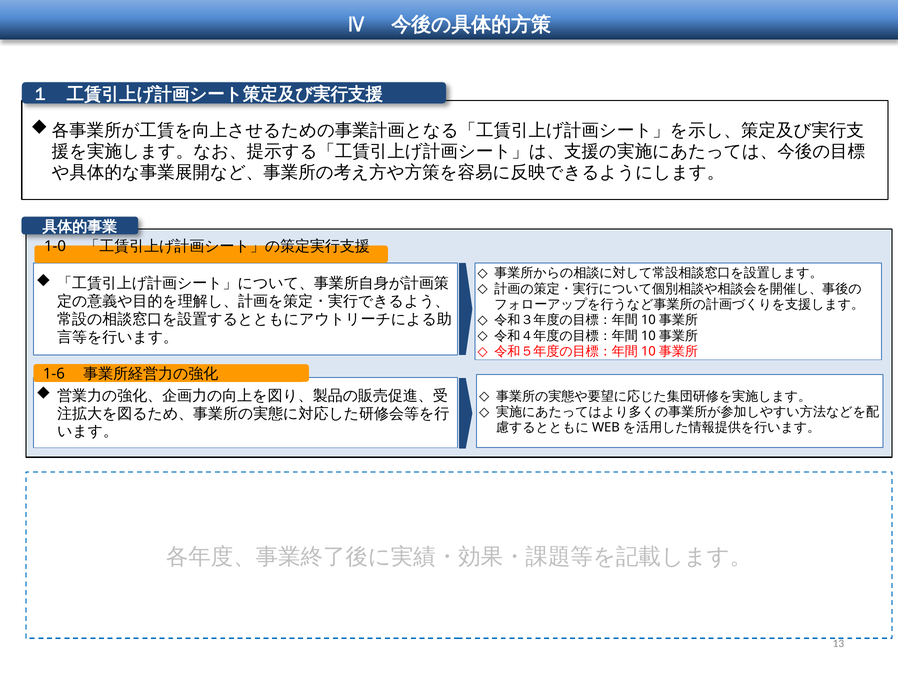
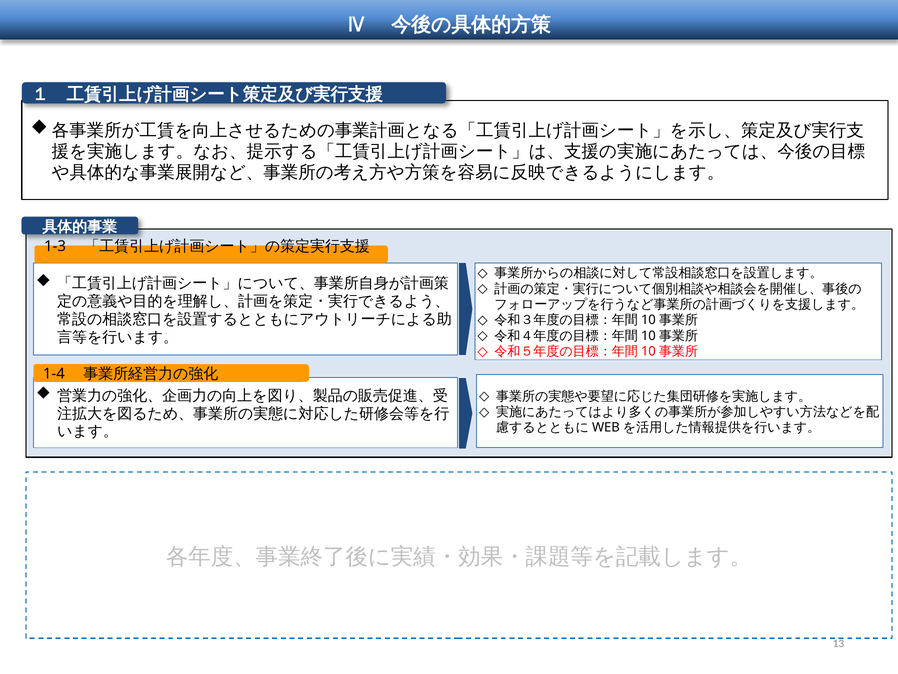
1-0: 1-0 -> 1-3 (55, 246)
1-6: 1-6 -> 1-4 (54, 374)
